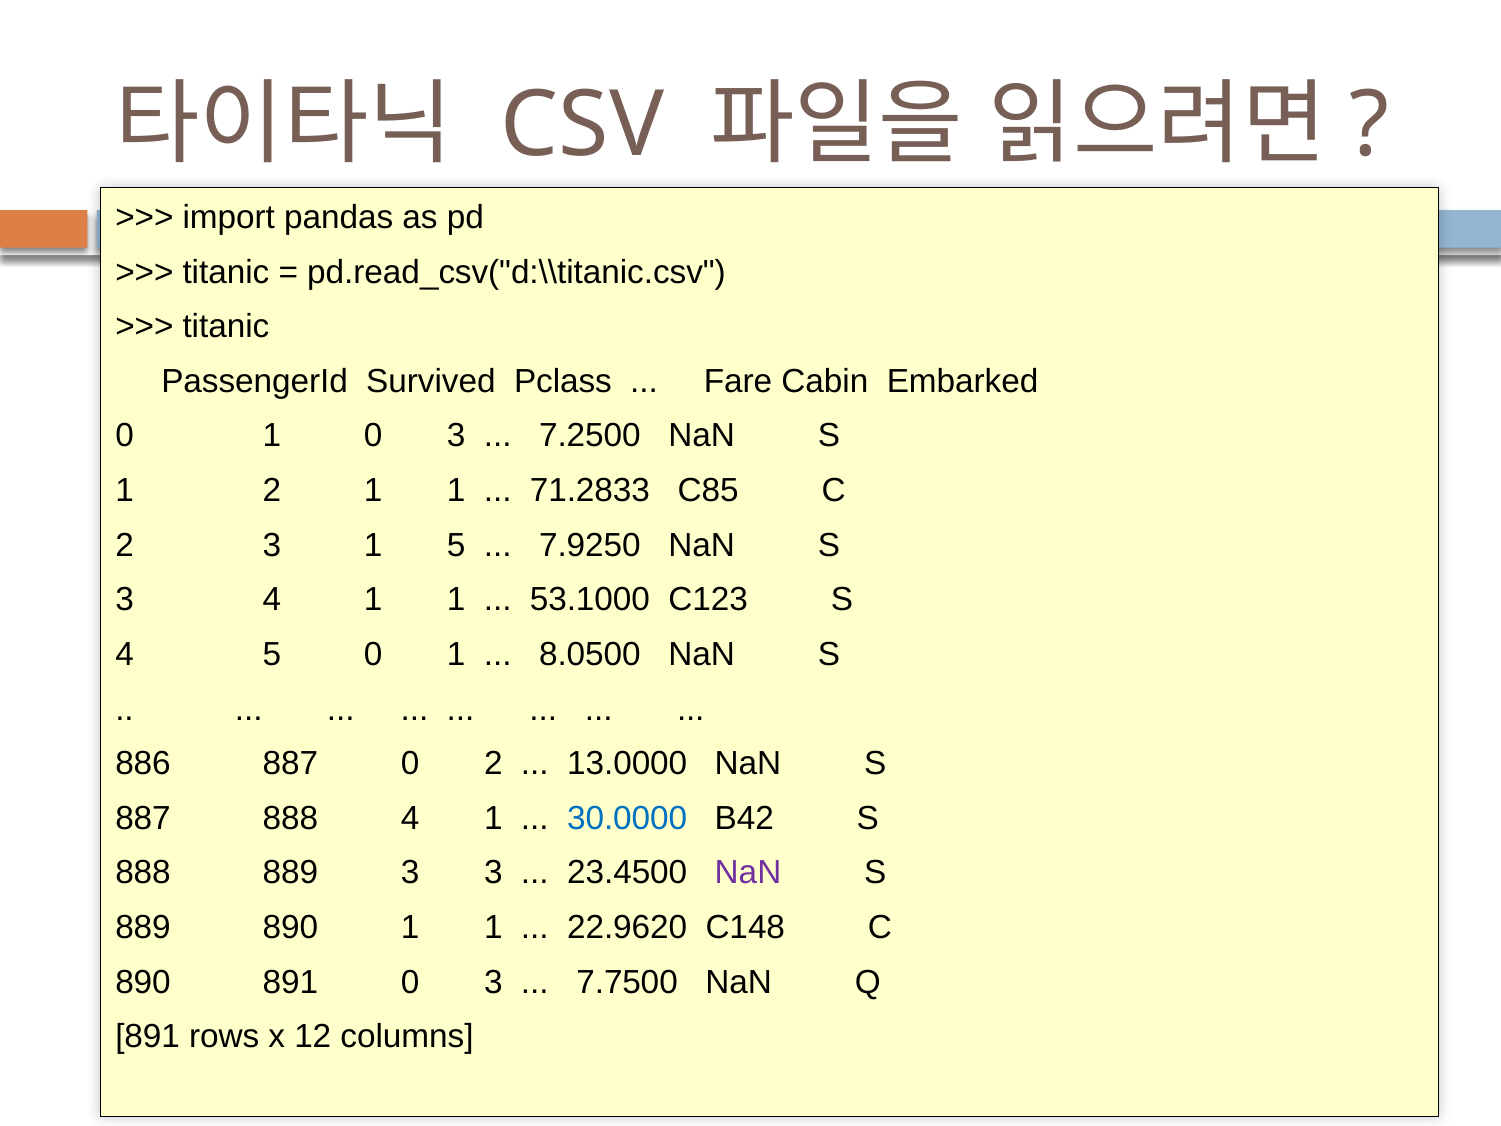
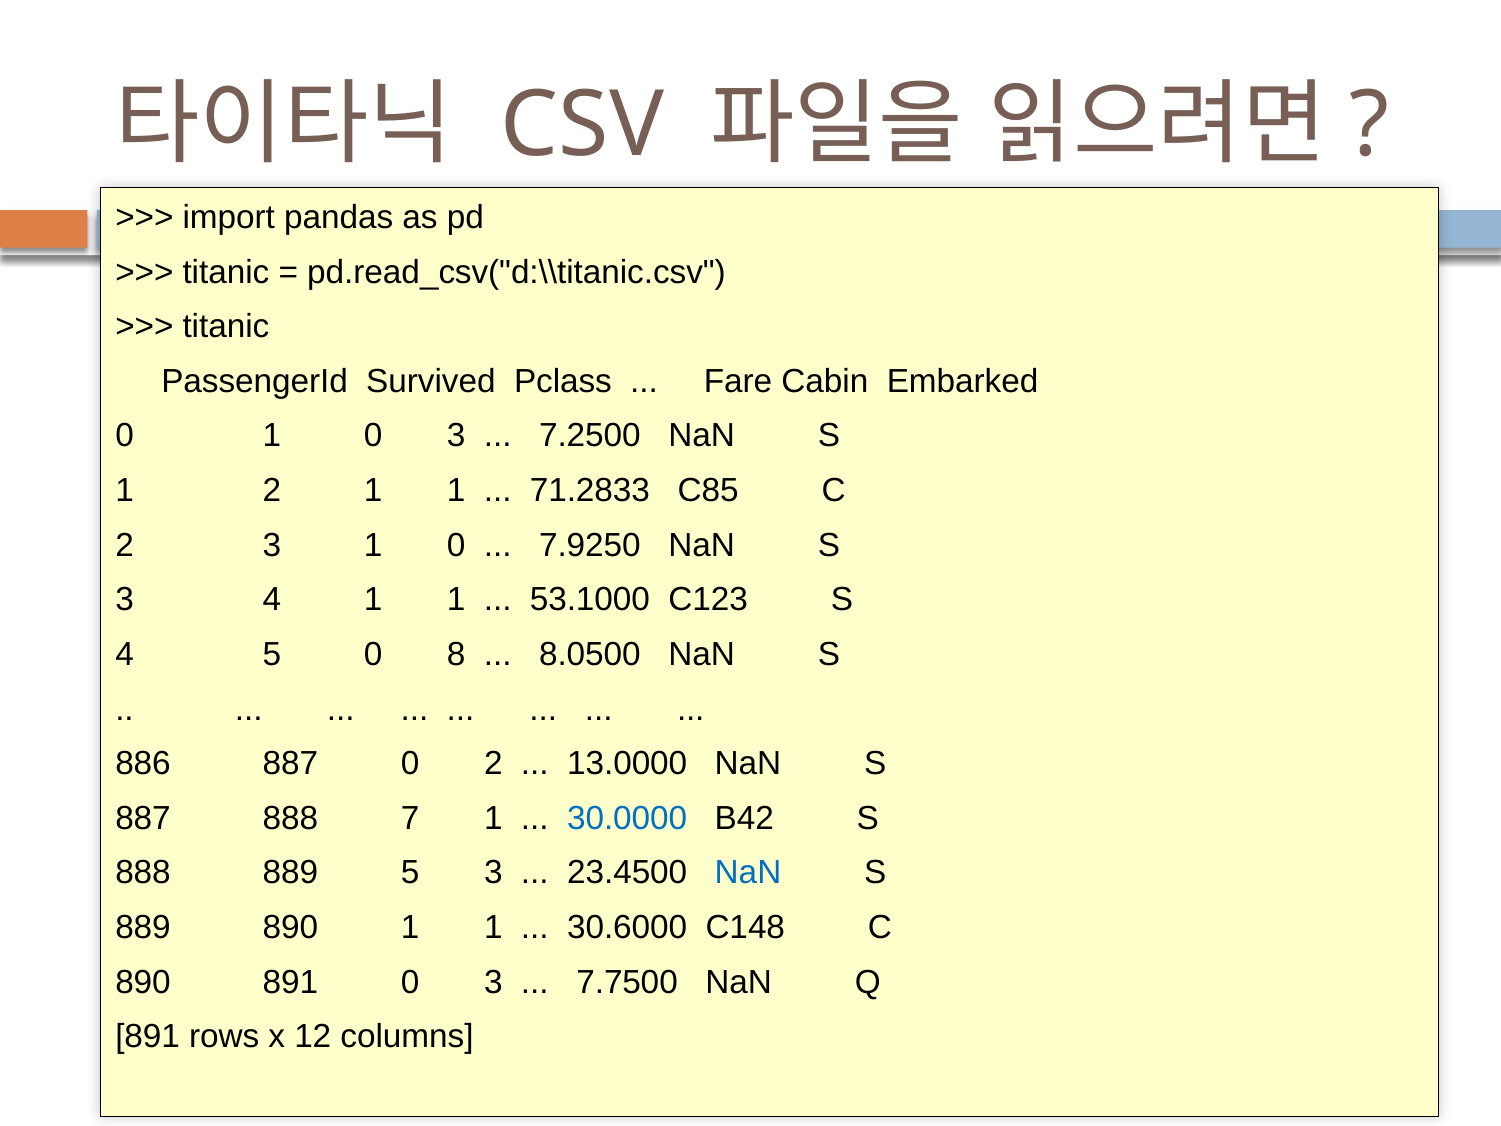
3 1 5: 5 -> 0 (456, 545)
5 0 1: 1 -> 8 (456, 654)
888 4: 4 -> 7 (410, 818)
889 3: 3 -> 5 (410, 873)
NaN colour: purple -> blue (748, 873)
22.9620: 22.9620 -> 30.6000 (627, 927)
